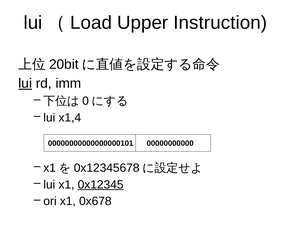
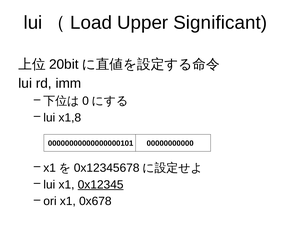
Instruction: Instruction -> Significant (220, 23)
lui underline: present -> none (25, 84)
x1,4: x1,4 -> x1,8 (70, 118)
